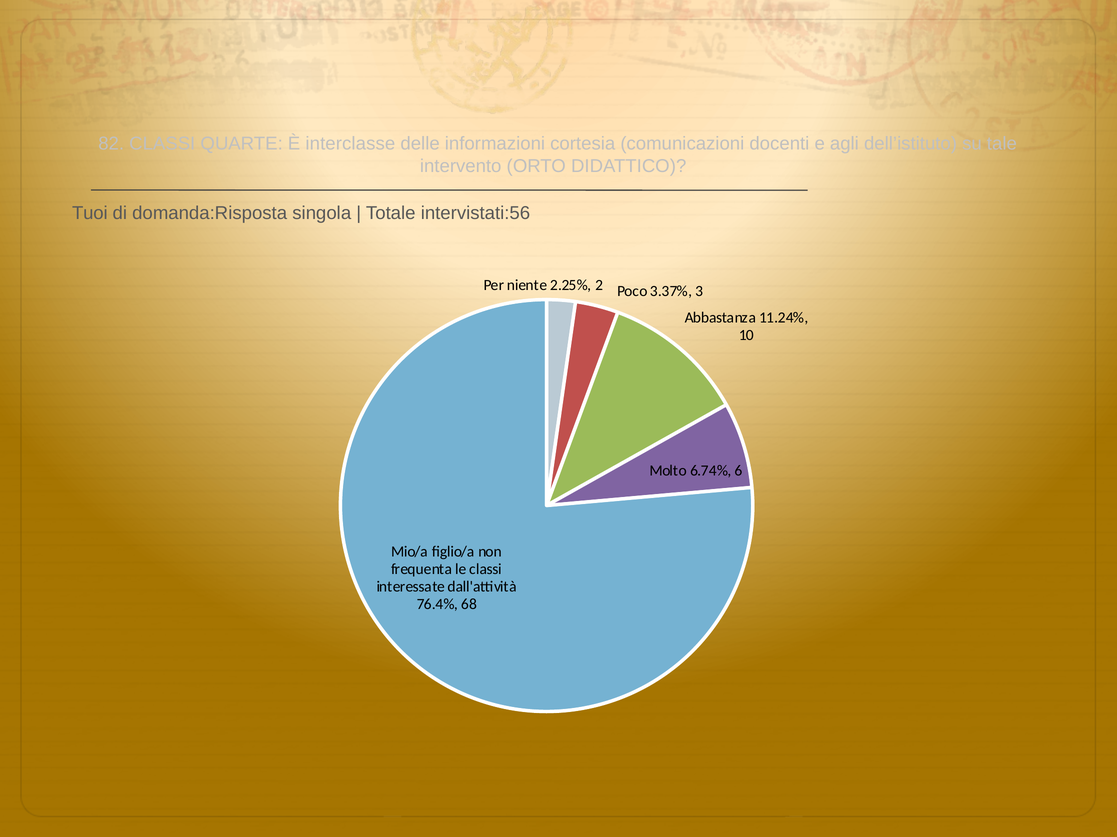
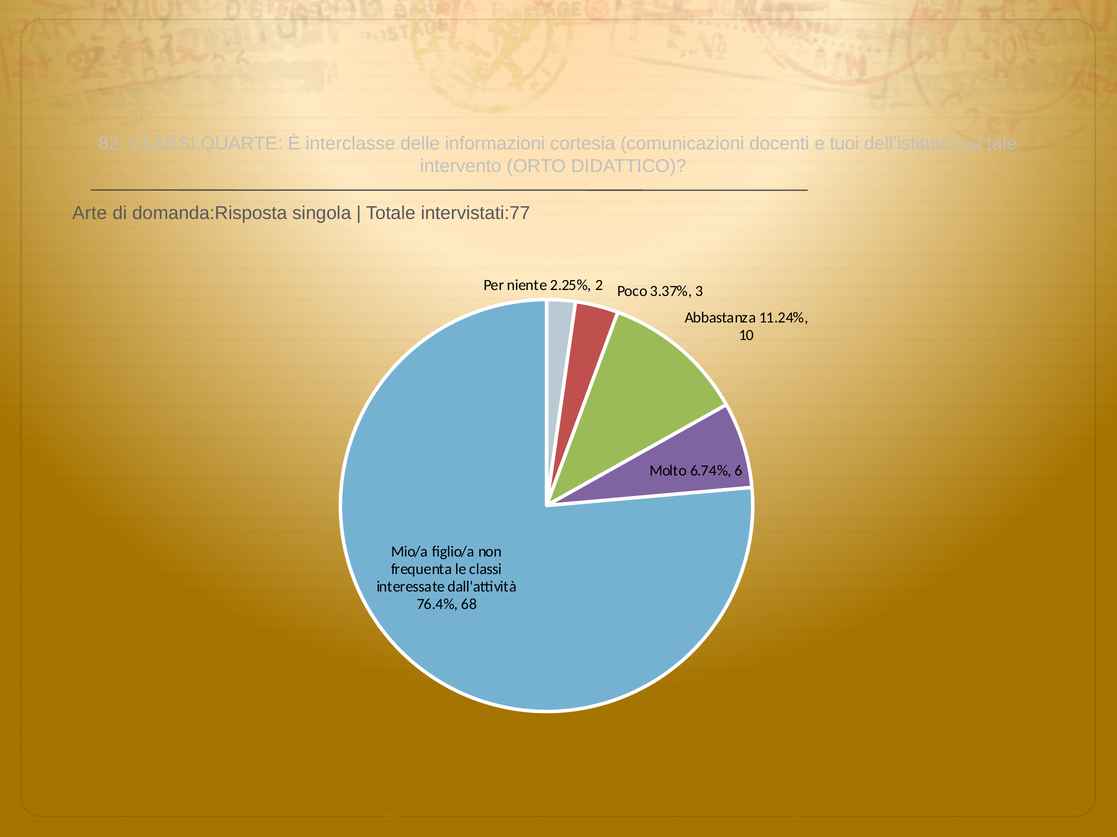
agli: agli -> tuoi (844, 144)
Tuoi: Tuoi -> Arte (90, 214)
intervistati:56: intervistati:56 -> intervistati:77 (475, 214)
